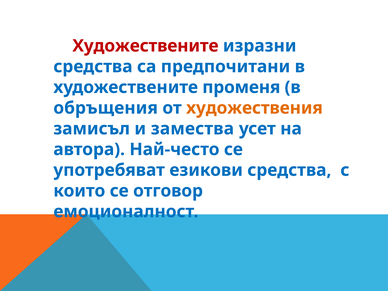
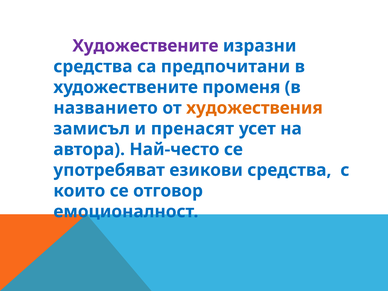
Художествените colour: red -> purple (145, 46)
обръщения: обръщения -> названието (106, 108)
замества: замества -> пренасят (192, 129)
